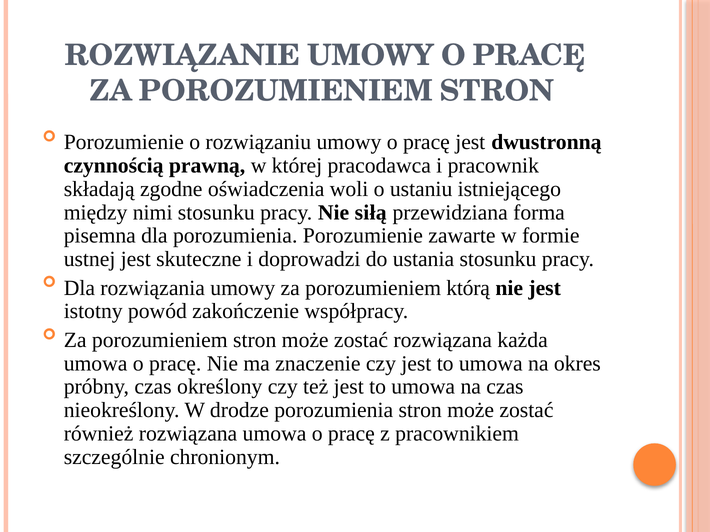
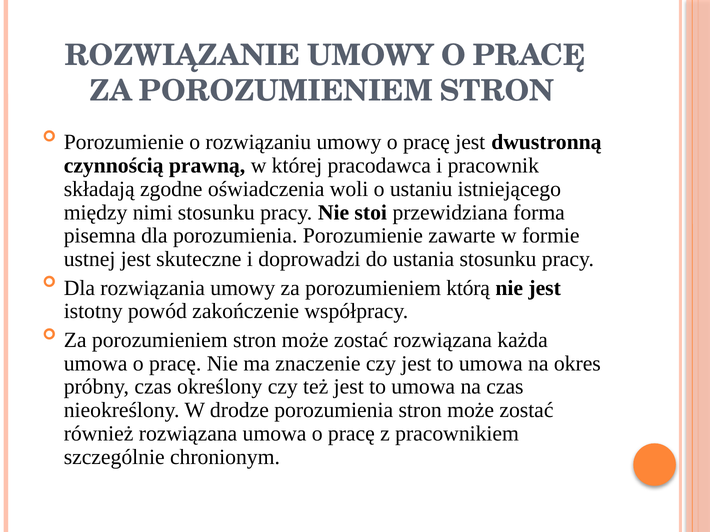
siłą: siłą -> stoi (371, 213)
